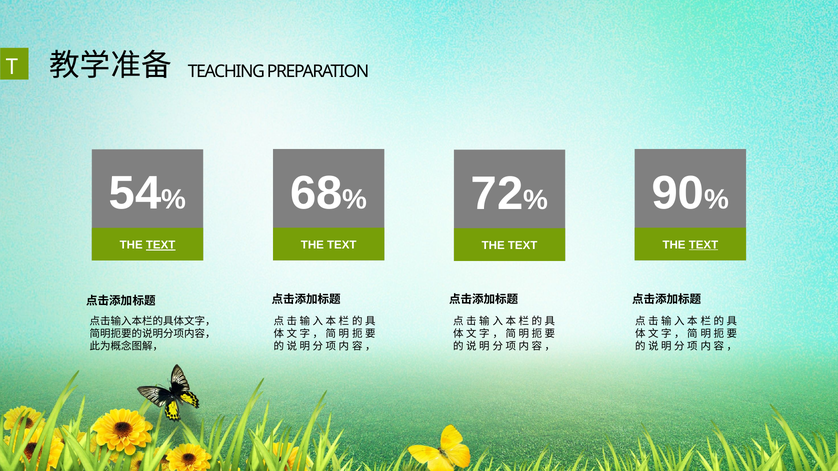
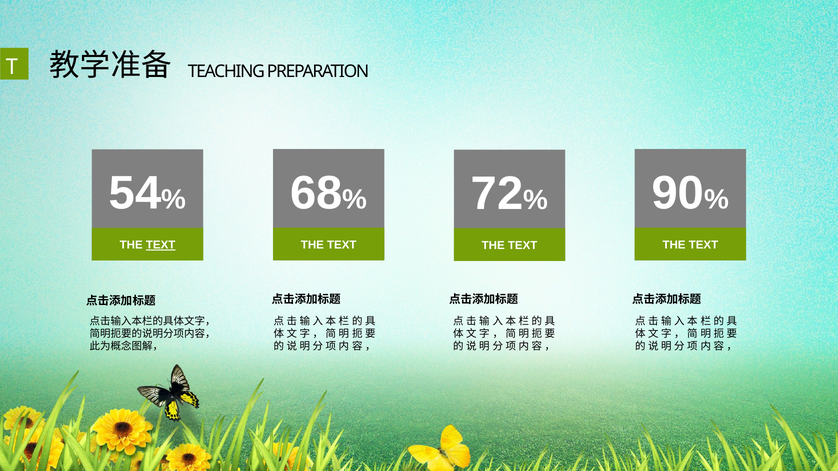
TEXT underline: present -> none (703, 245)
